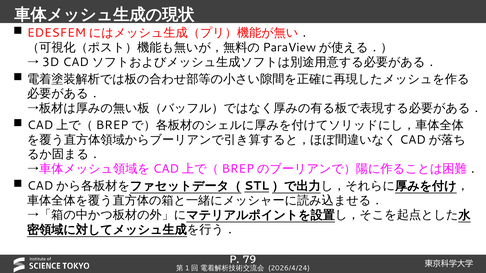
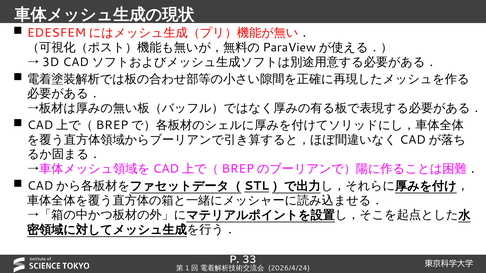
79: 79 -> 33 (249, 260)
